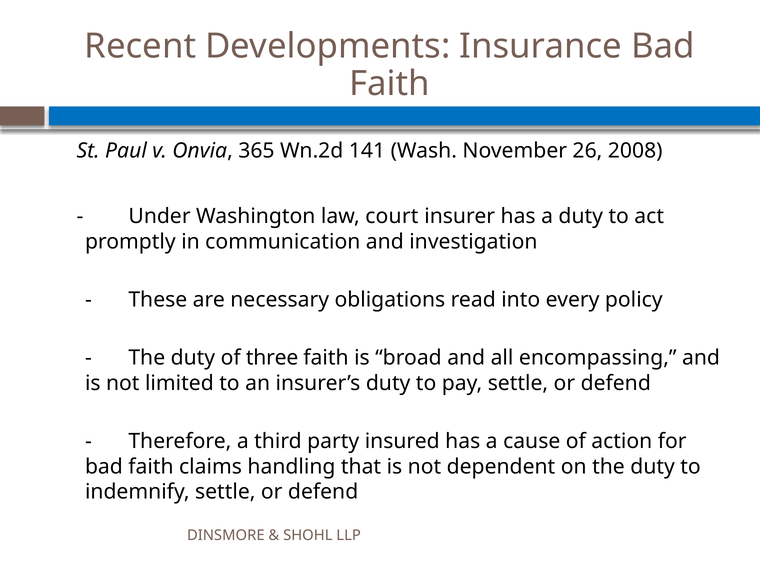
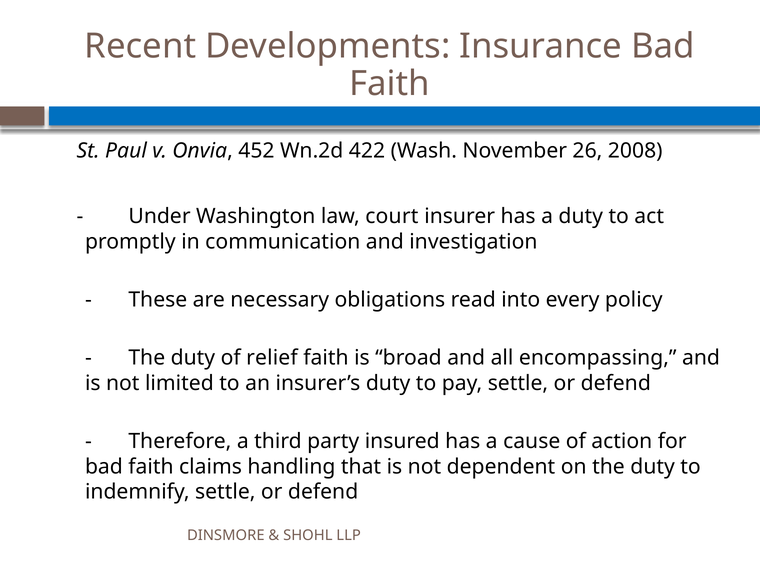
365: 365 -> 452 (256, 151)
141: 141 -> 422 (367, 151)
three: three -> relief (272, 358)
